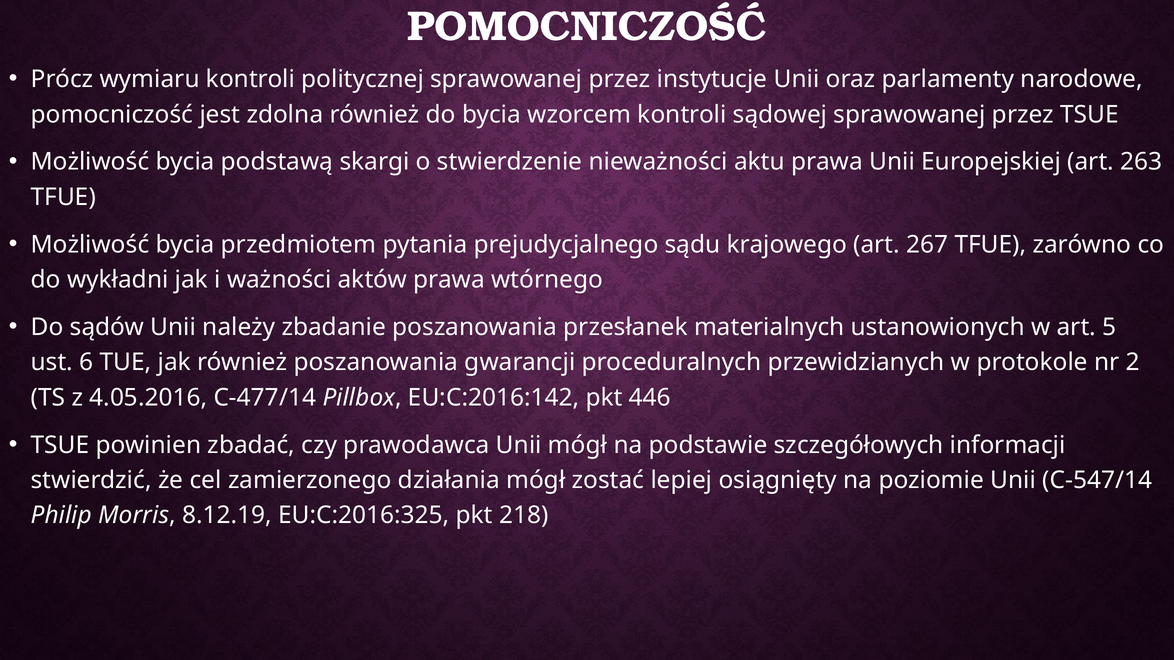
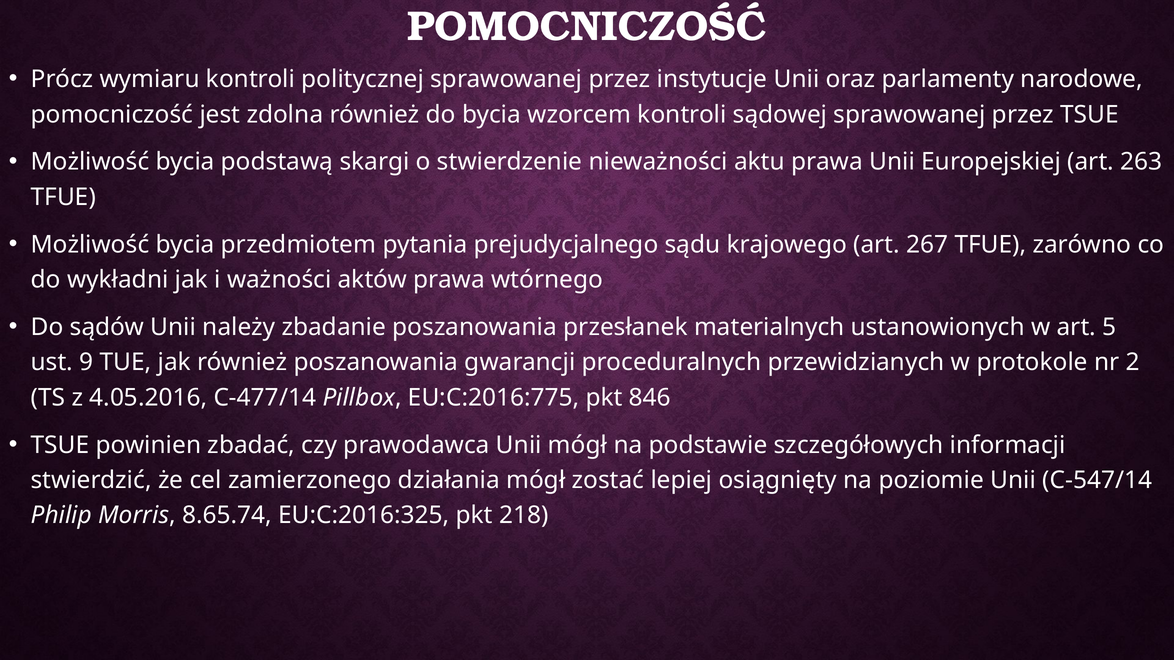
6: 6 -> 9 (86, 363)
EU:C:2016:142: EU:C:2016:142 -> EU:C:2016:775 (494, 398)
446: 446 -> 846 (650, 398)
8.12.19: 8.12.19 -> 8.65.74 (227, 516)
